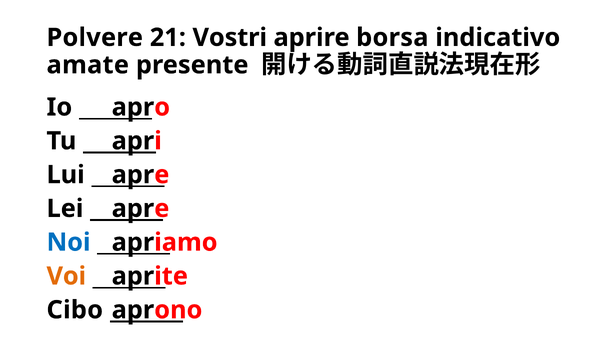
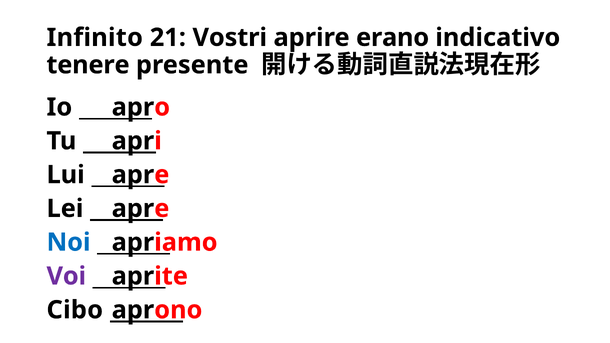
Polvere: Polvere -> Infinito (95, 38)
borsa: borsa -> erano (393, 38)
amate: amate -> tenere (88, 65)
Voi colour: orange -> purple (66, 276)
